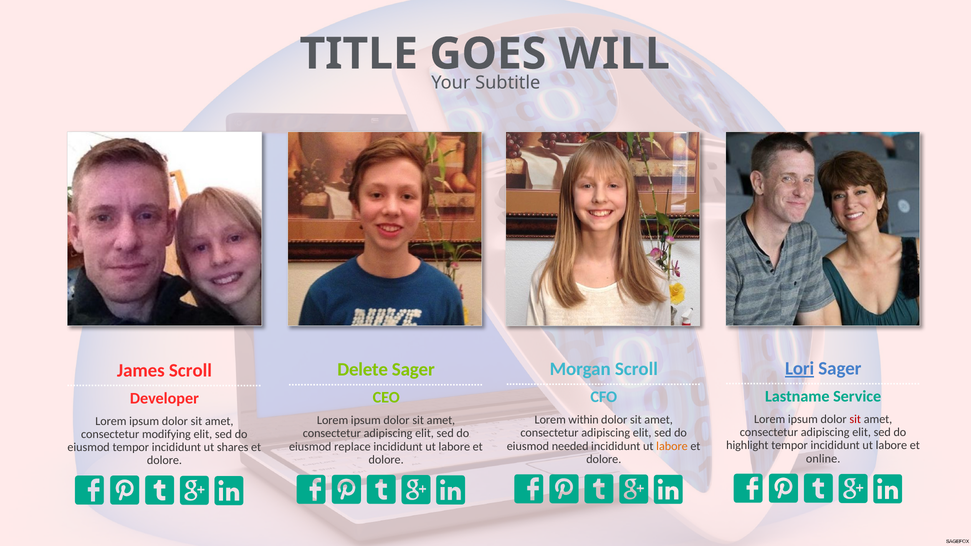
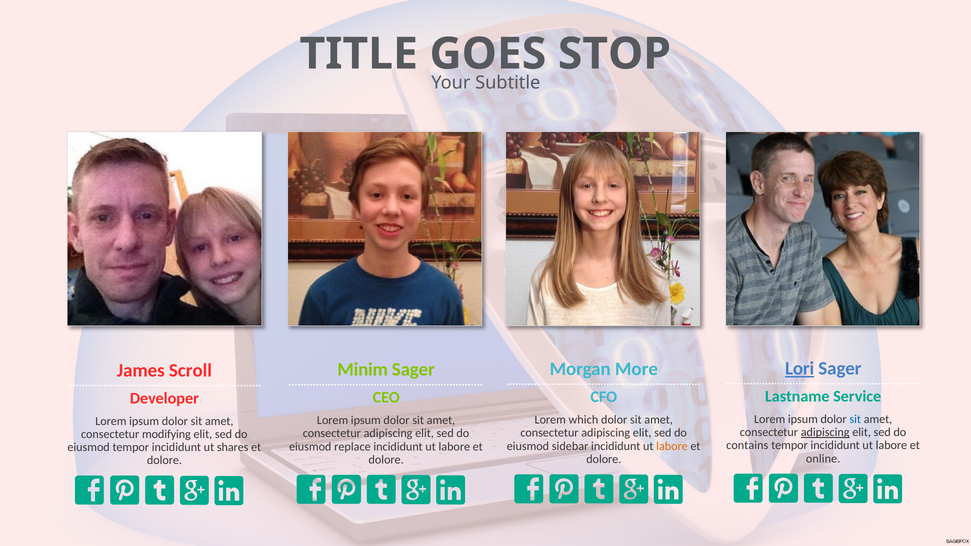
WILL: WILL -> STOP (614, 54)
Morgan Scroll: Scroll -> More (636, 369)
Delete: Delete -> Minim (363, 370)
sit colour: red -> blue (855, 419)
within: within -> which (583, 420)
adipiscing underline: none -> present (825, 433)
highlight: highlight -> contains (747, 446)
needed: needed -> sidebar (570, 446)
